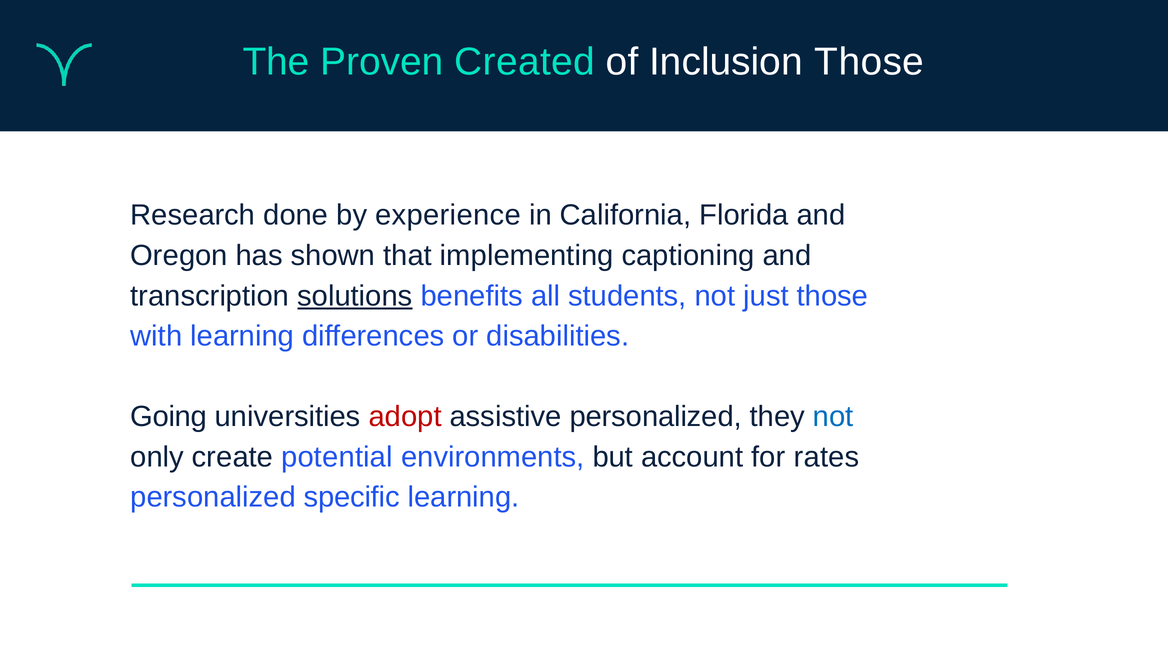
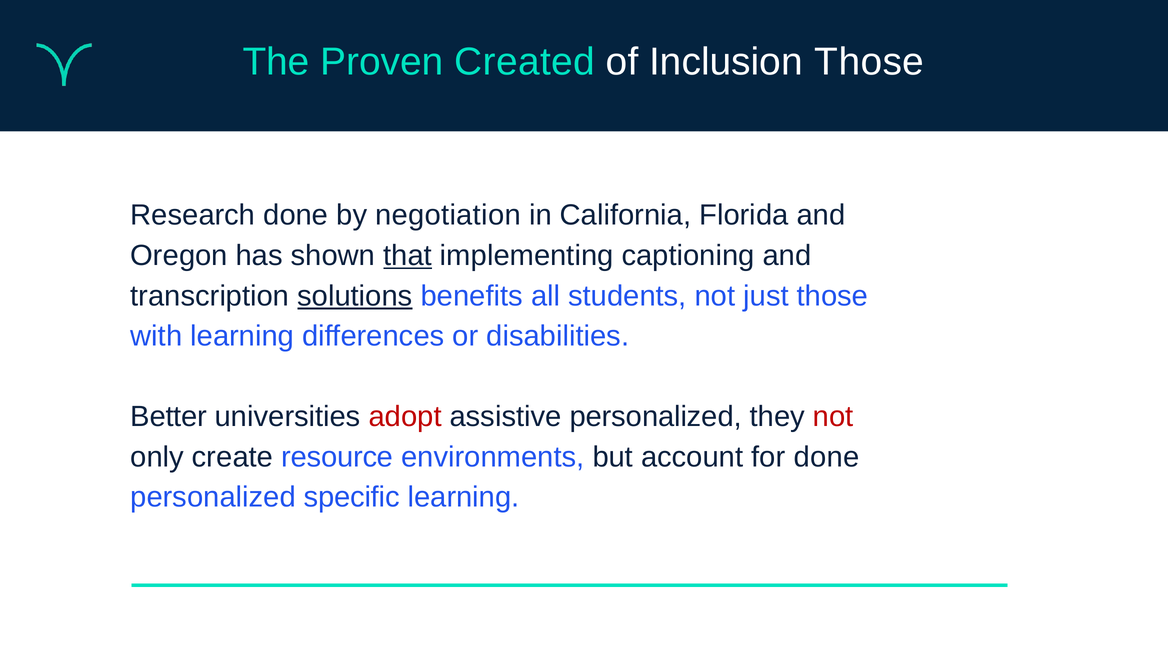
experience: experience -> negotiation (448, 215)
that underline: none -> present (408, 256)
Going: Going -> Better (169, 417)
not colour: blue -> red (833, 417)
potential: potential -> resource (337, 457)
for rates: rates -> done (827, 457)
